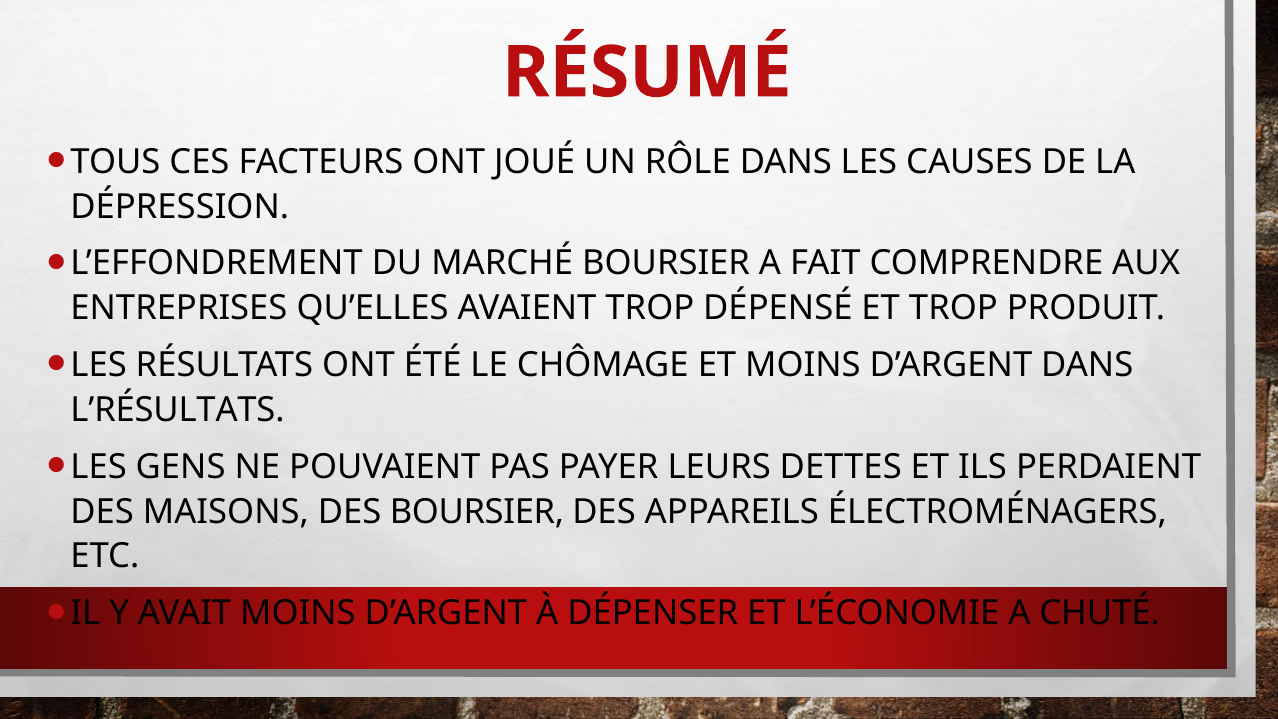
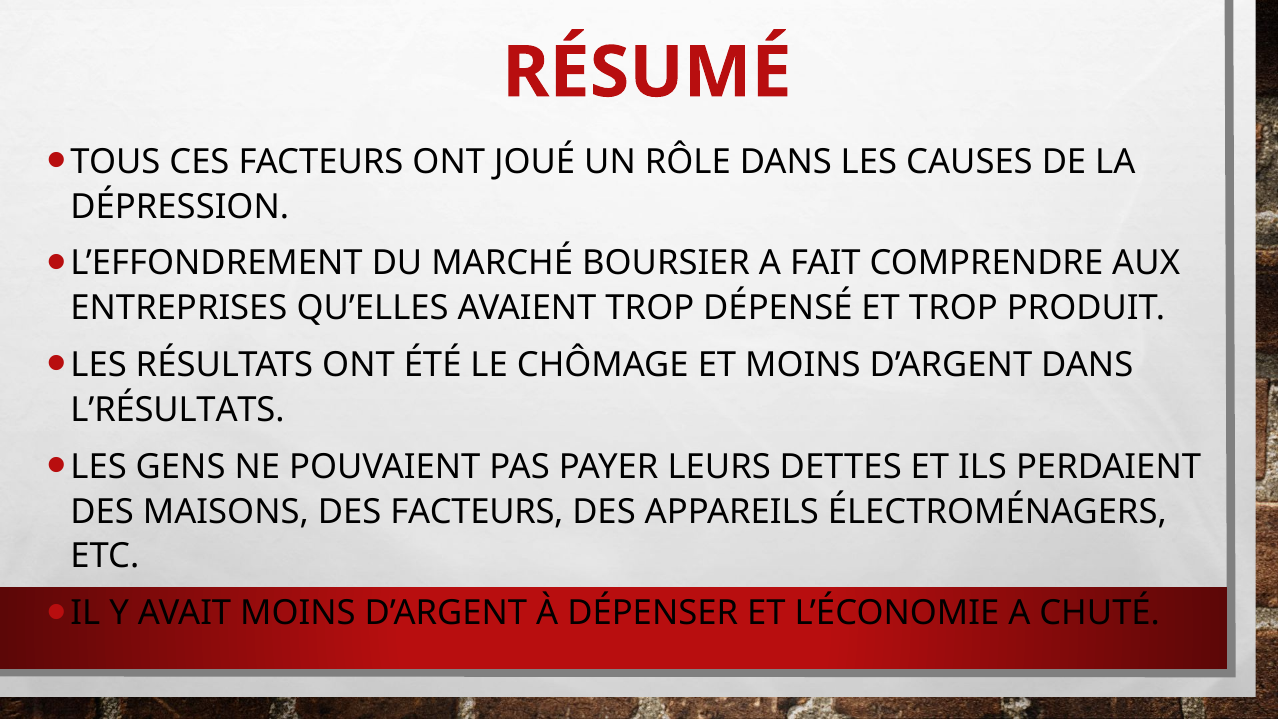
DES BOURSIER: BOURSIER -> FACTEURS (477, 511)
